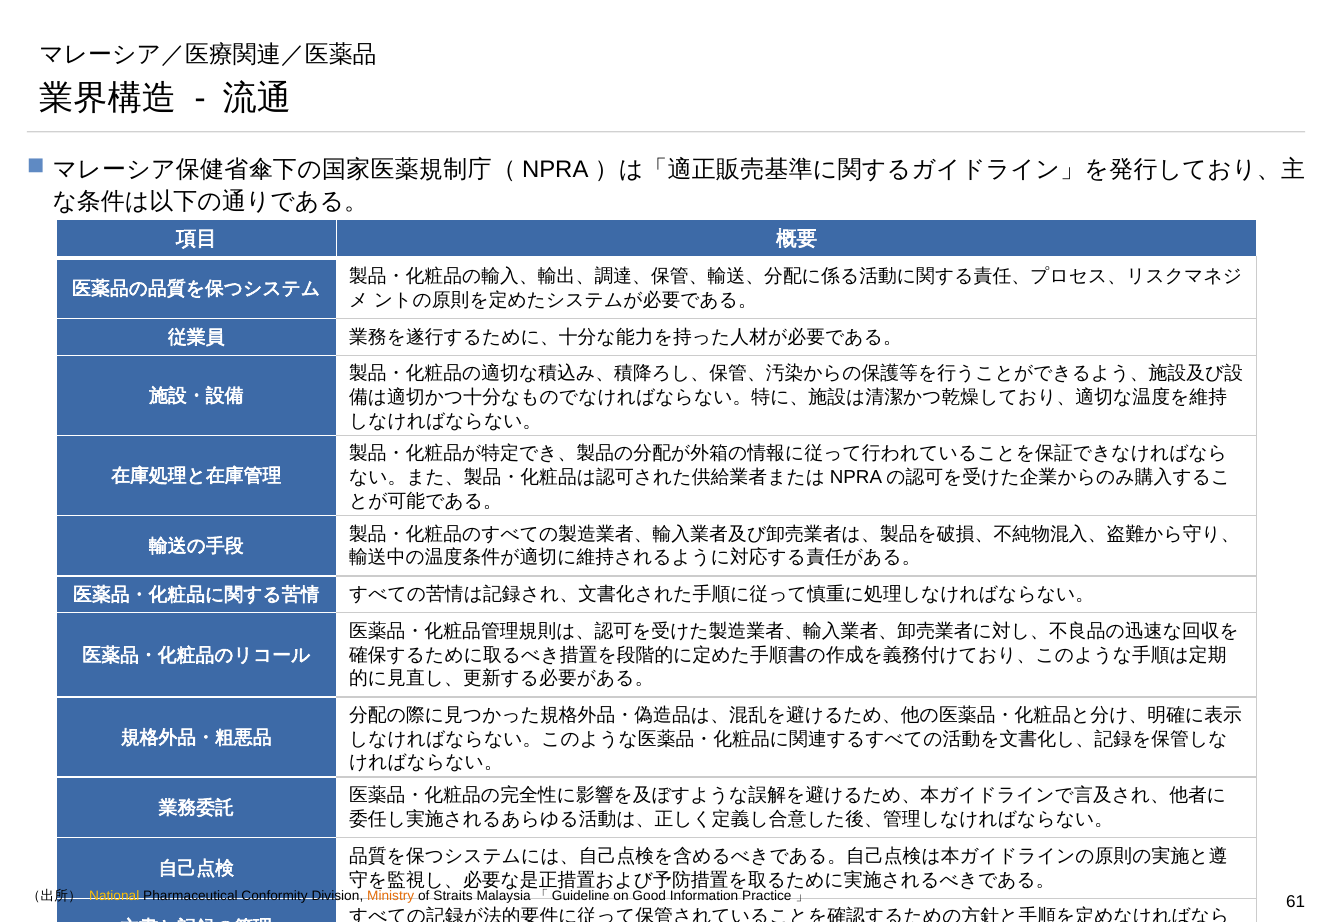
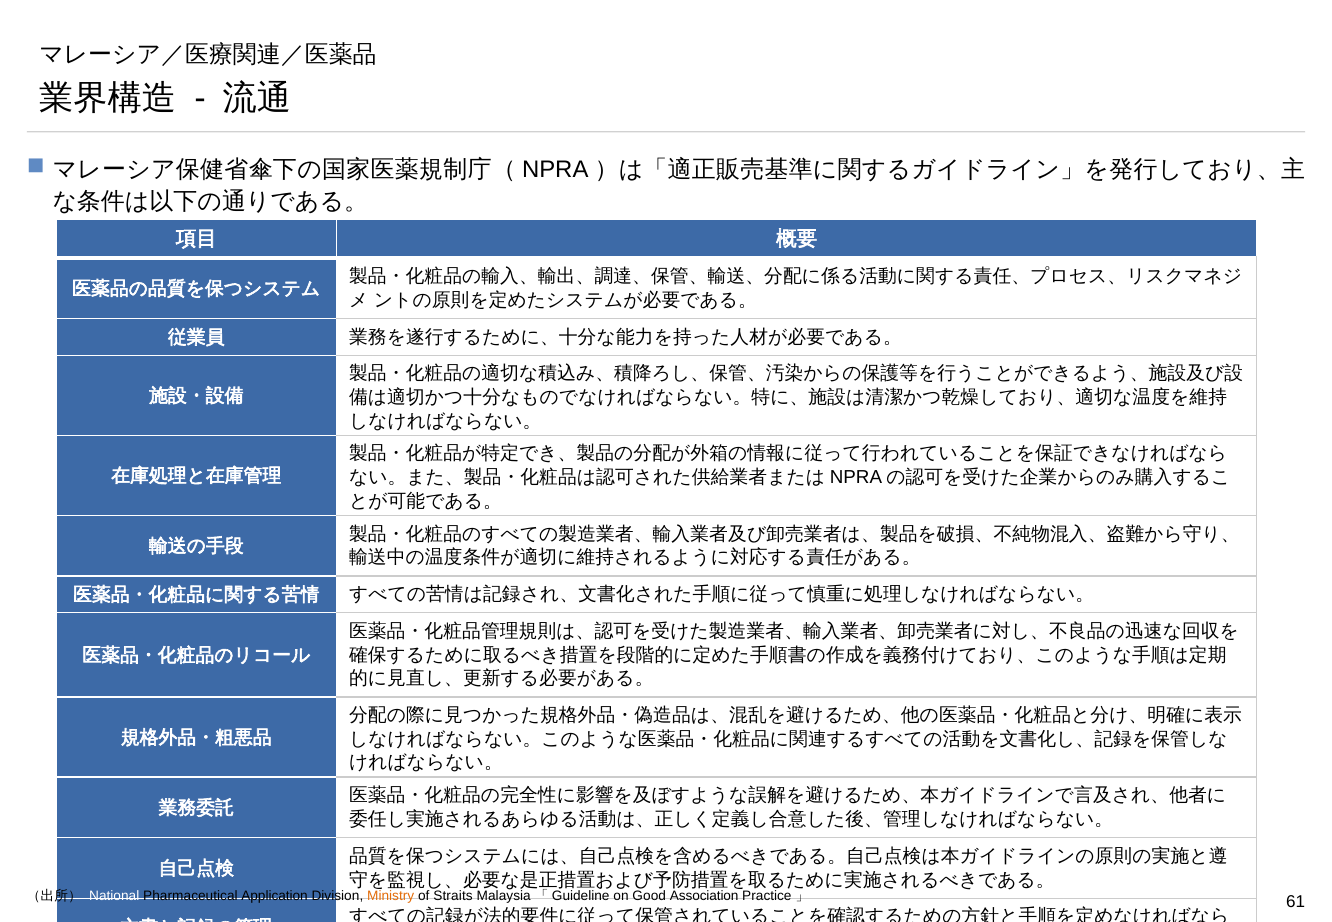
National colour: yellow -> white (114, 896)
Conformity: Conformity -> Application (275, 896)
Information: Information -> Association (704, 896)
